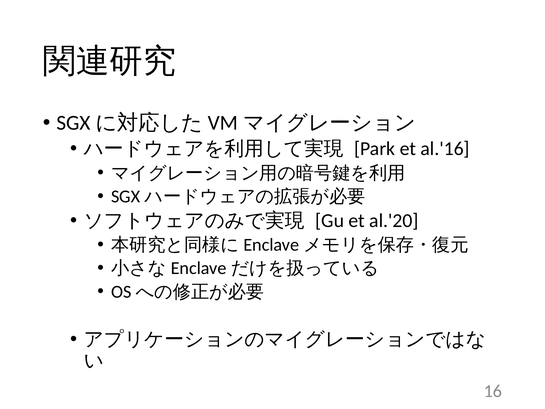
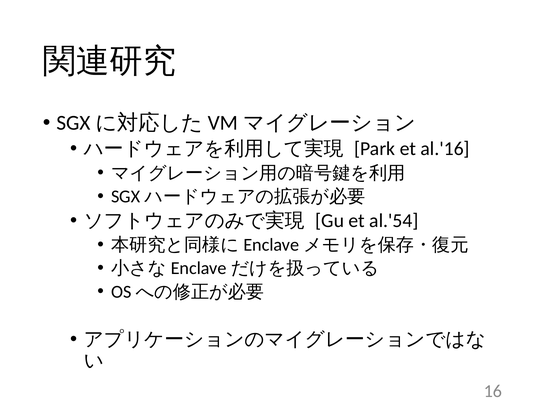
al.'20: al.'20 -> al.'54 (394, 220)
